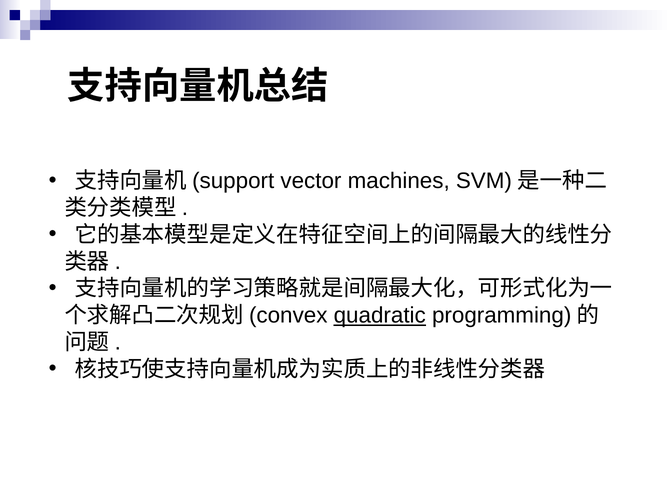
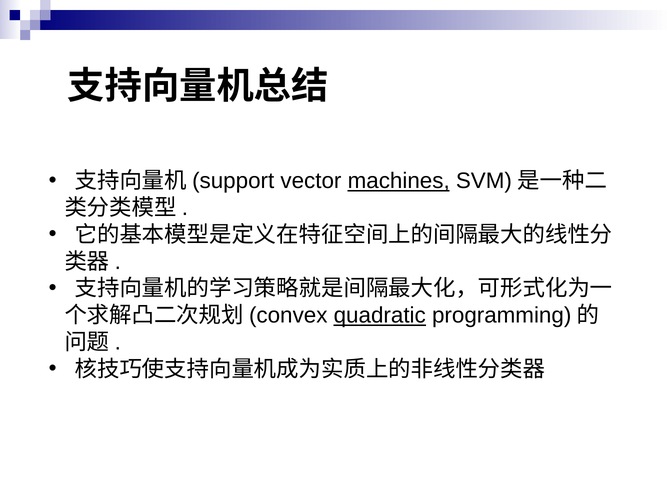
machines underline: none -> present (399, 181)
